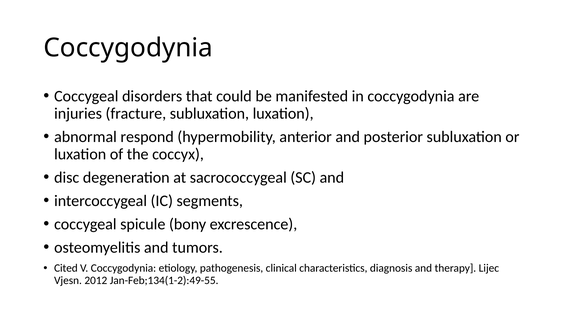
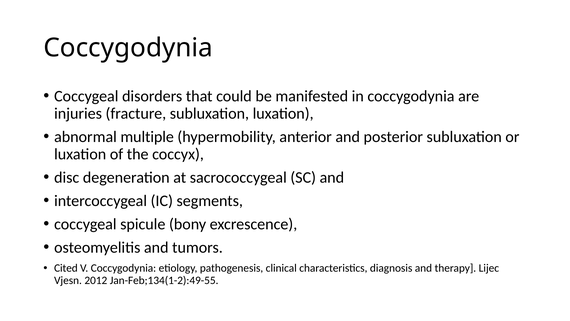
respond: respond -> multiple (147, 137)
